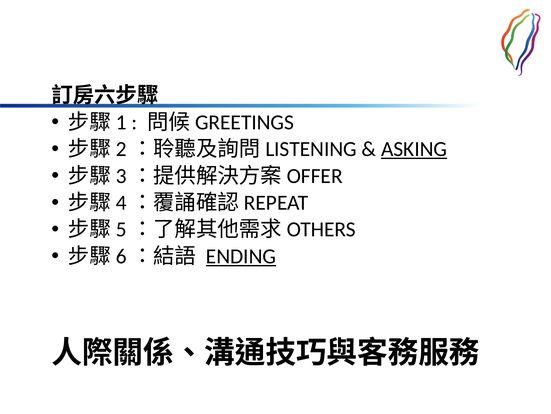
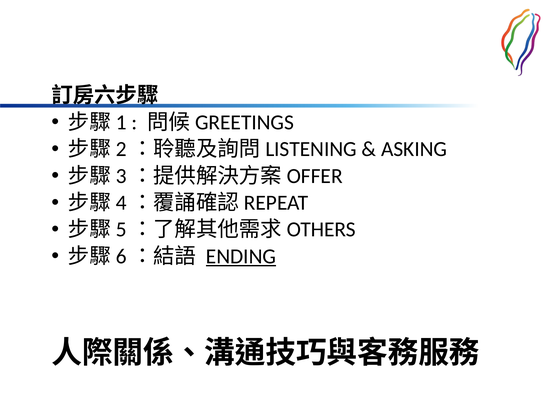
ASKING underline: present -> none (414, 149)
